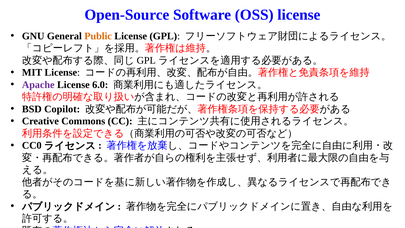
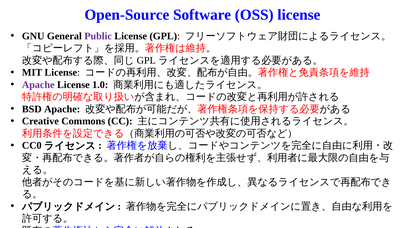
Public colour: orange -> purple (98, 36)
6.0: 6.0 -> 1.0 (100, 85)
BSD Copilot: Copilot -> Apache (62, 109)
